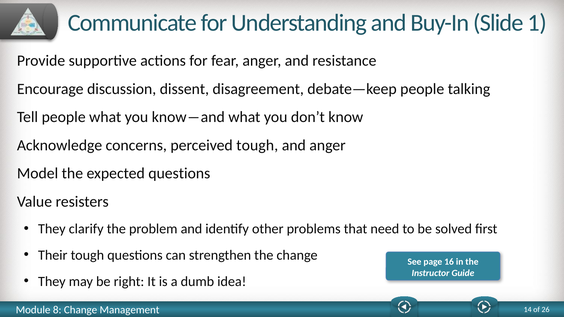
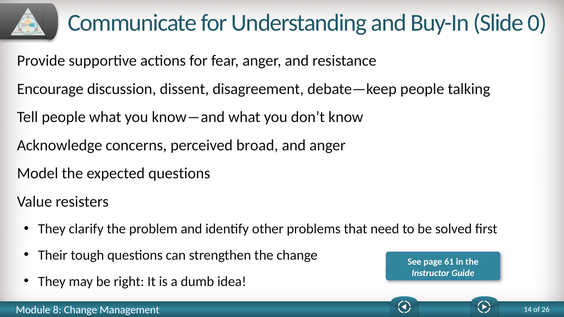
1: 1 -> 0 (537, 23)
perceived tough: tough -> broad (257, 145)
16: 16 -> 61 (449, 262)
